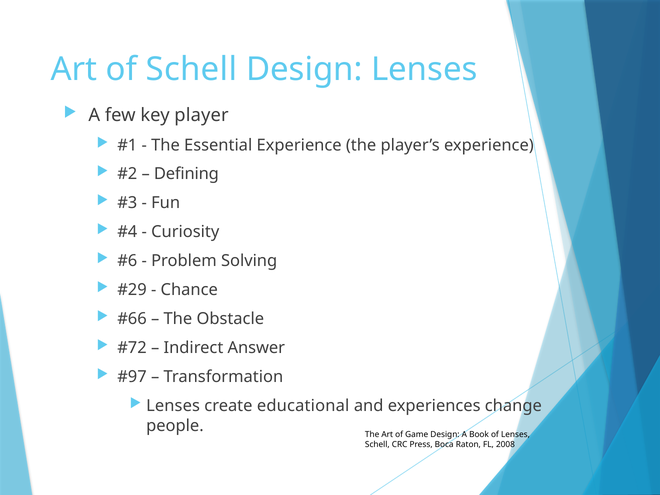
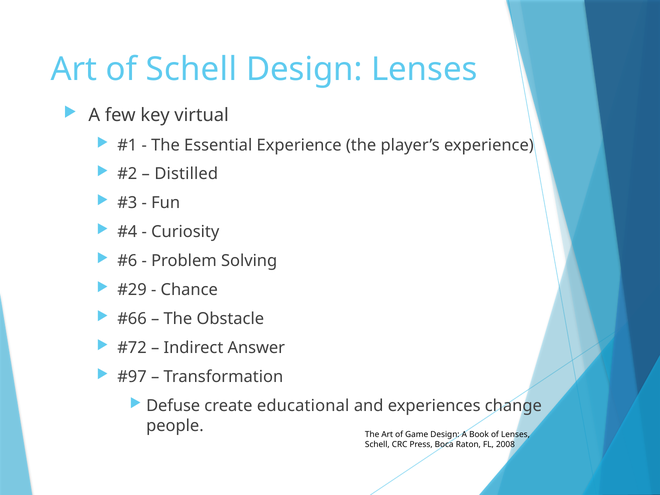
player: player -> virtual (202, 115)
Defining: Defining -> Distilled (186, 174)
Lenses: Lenses -> Defuse (173, 406)
